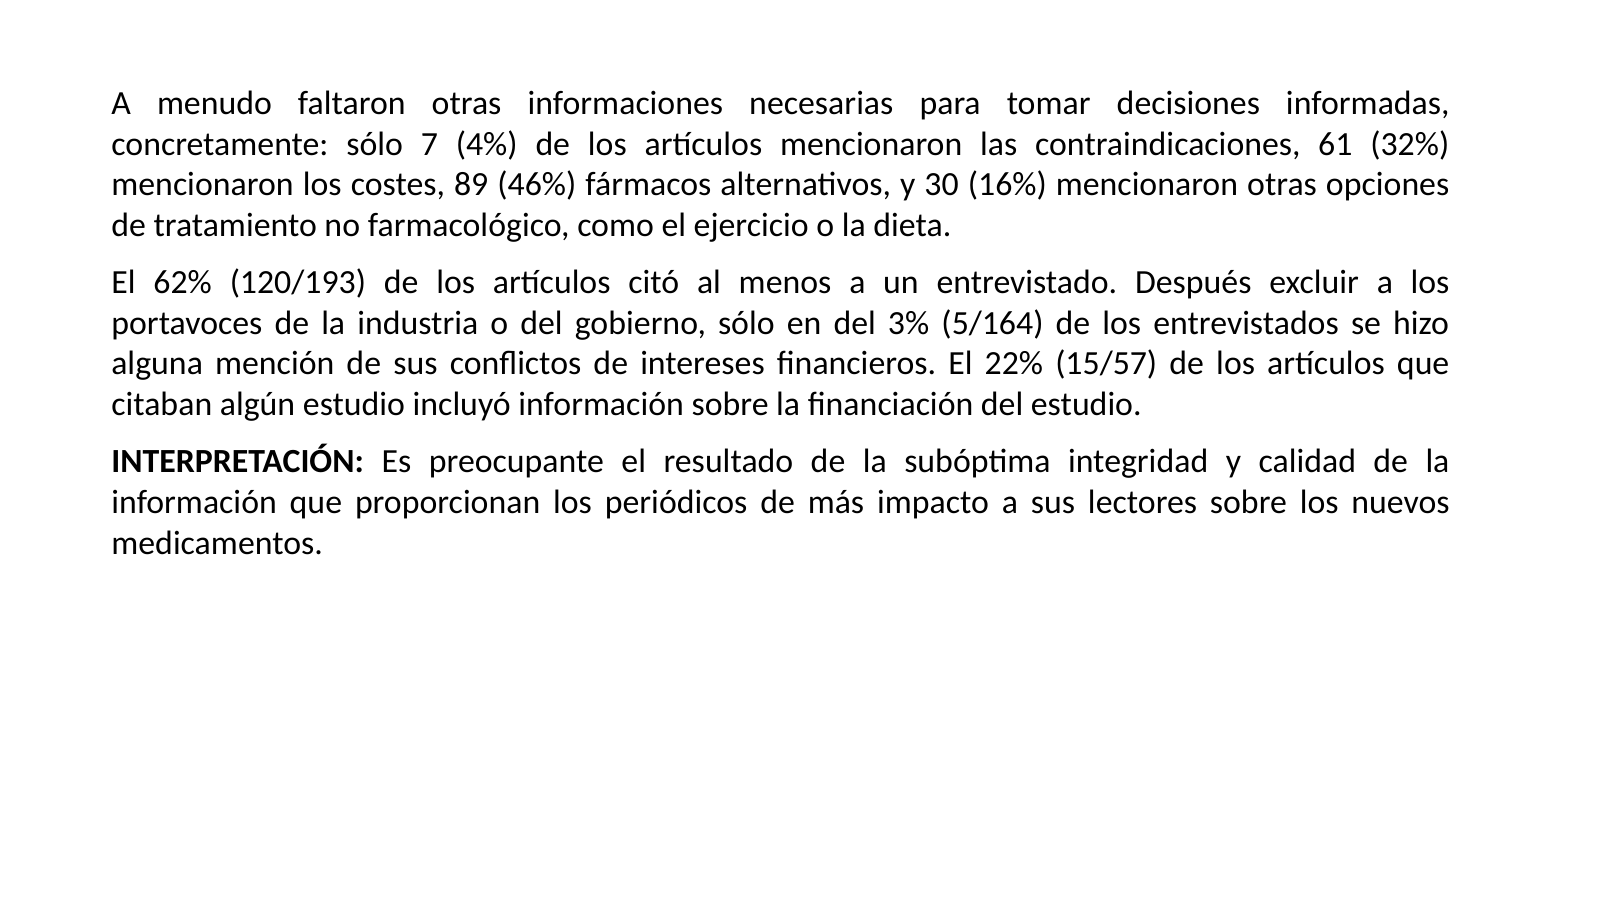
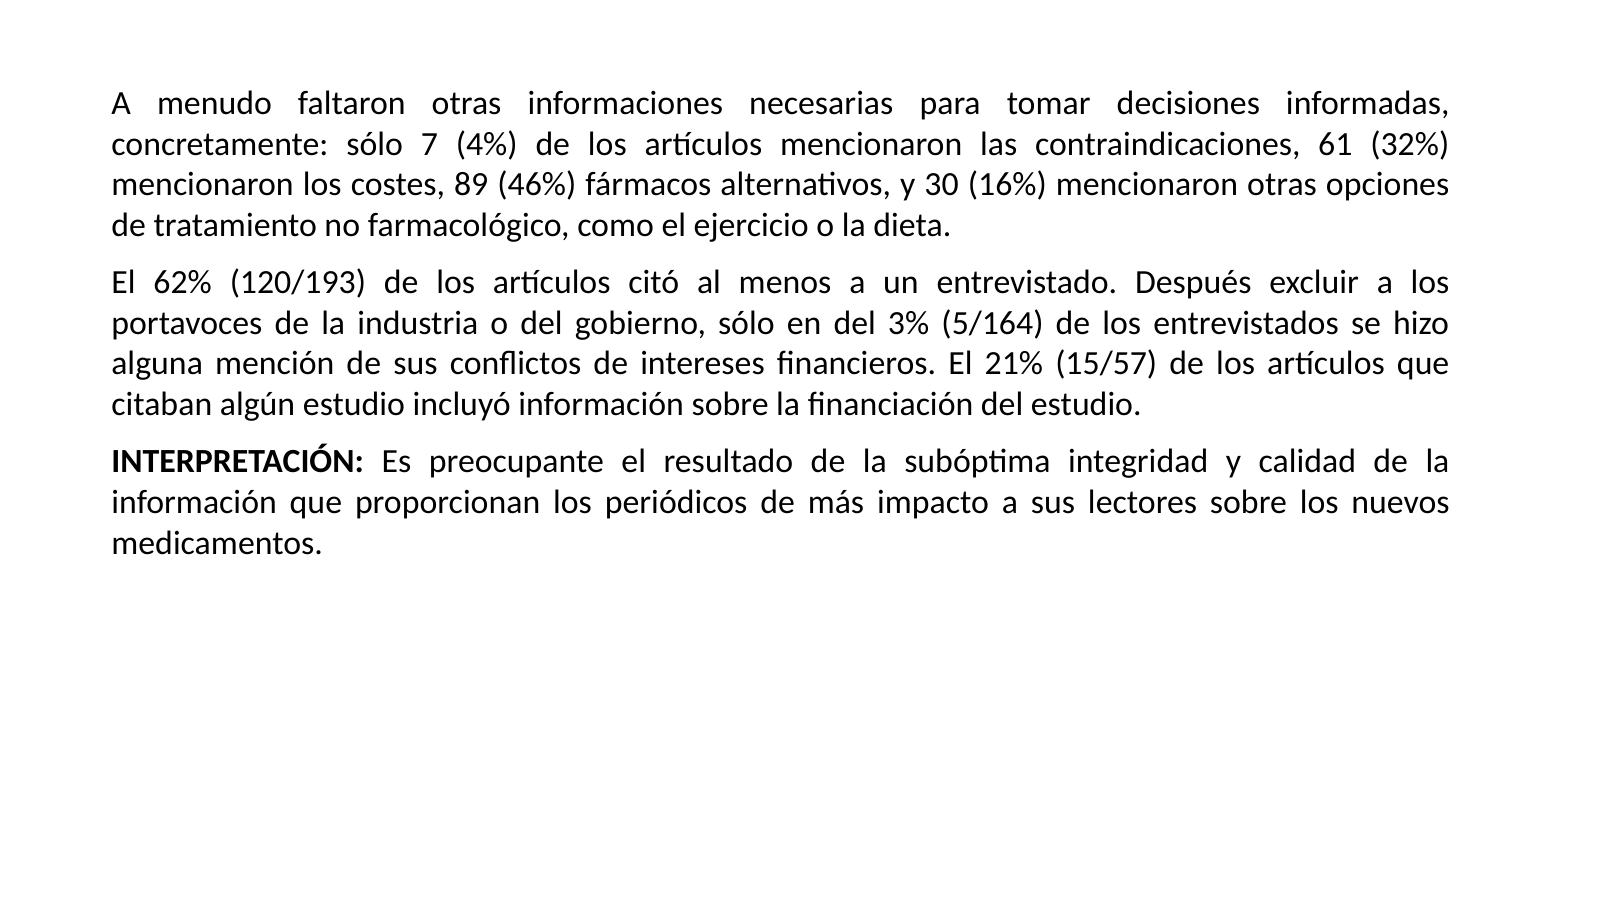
22%: 22% -> 21% (1014, 364)
